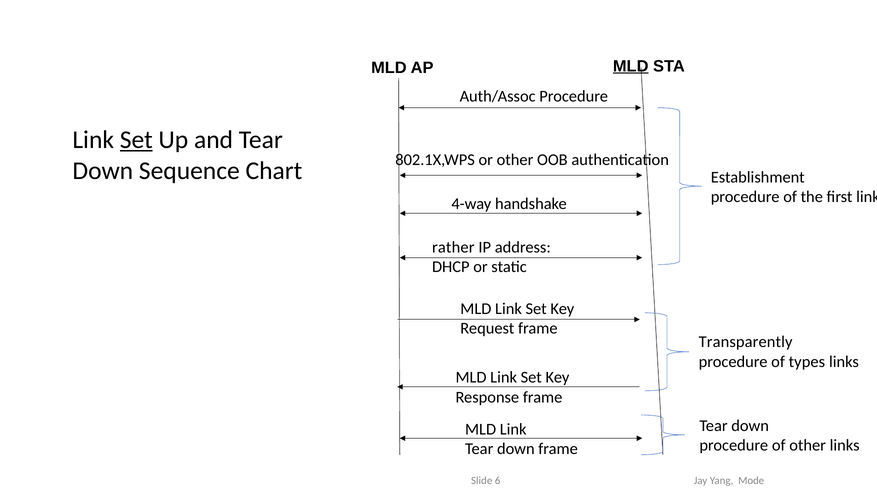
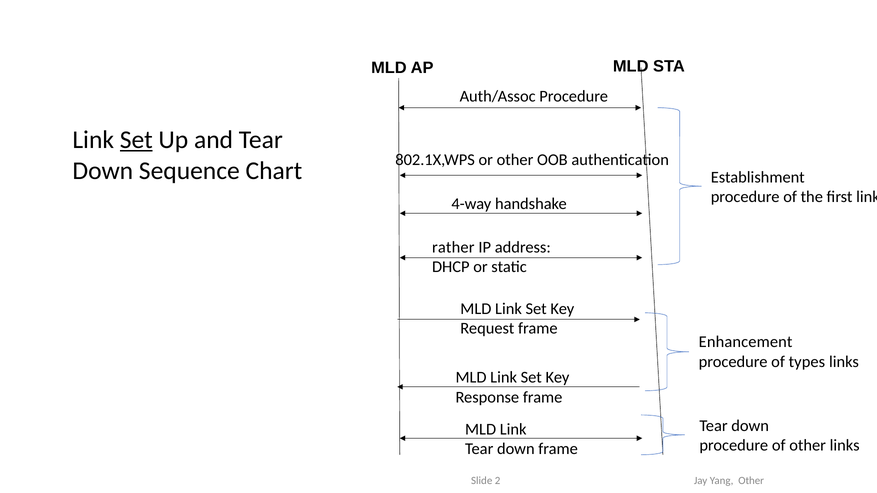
MLD underline: present -> none (631, 66)
Transparently: Transparently -> Enhancement (746, 342)
6: 6 -> 2 (498, 481)
Yang Mode: Mode -> Other (751, 481)
